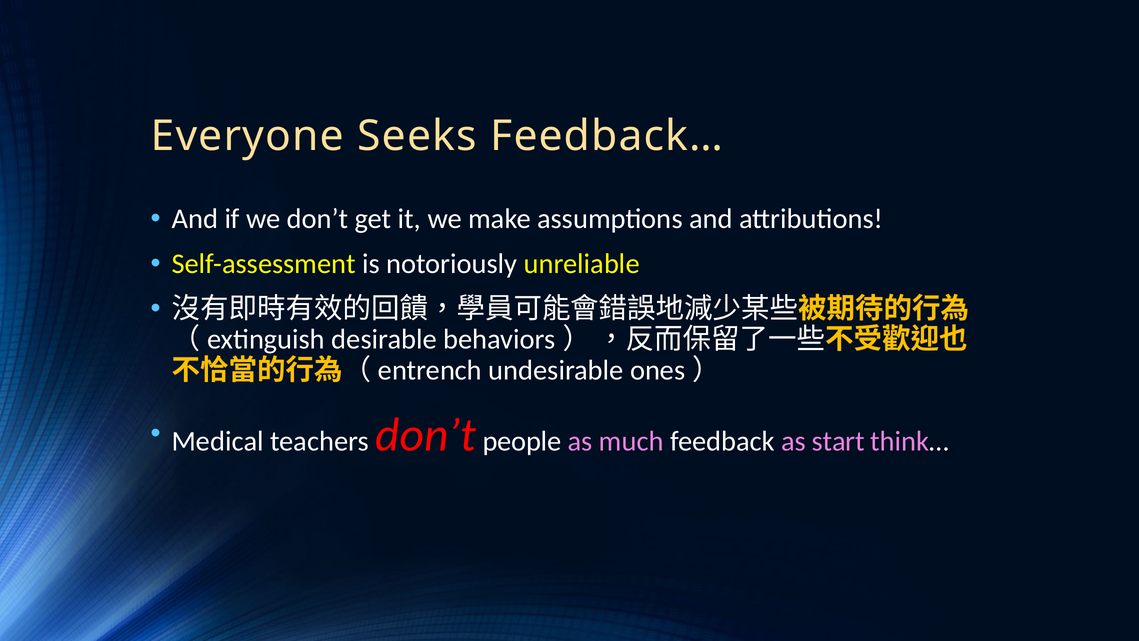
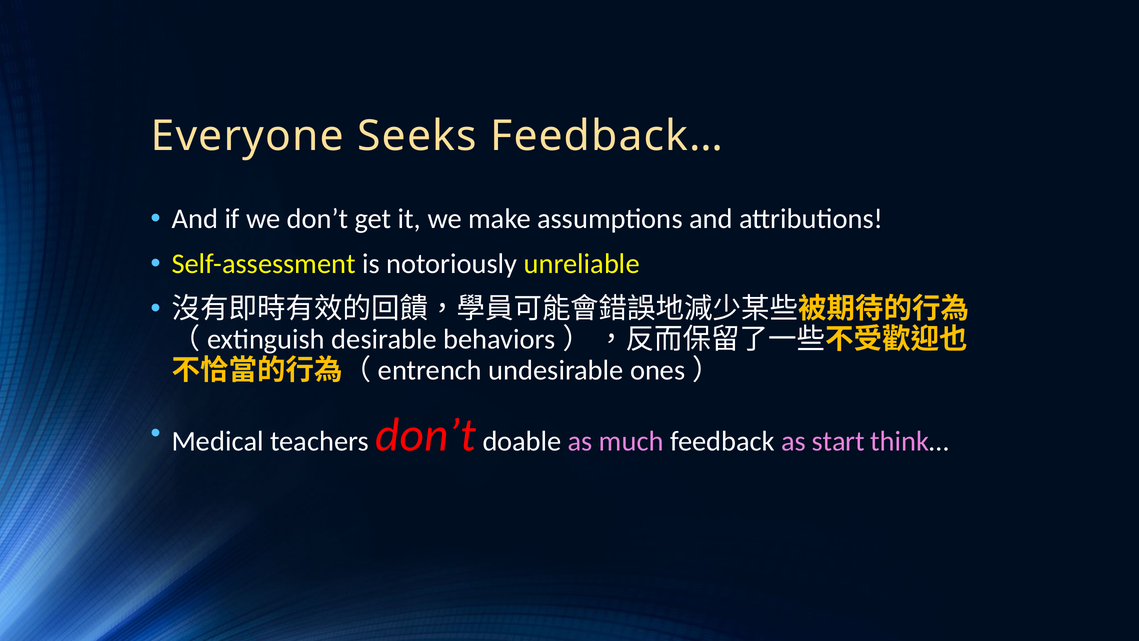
people: people -> doable (522, 441)
